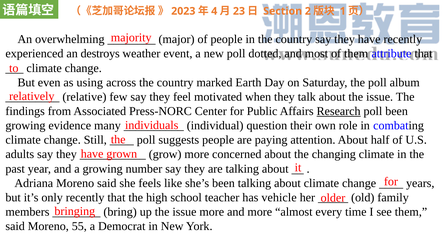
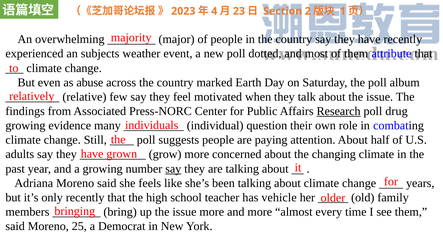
destroys: destroys -> subjects (100, 54)
using: using -> abuse (90, 83)
poll been: been -> drug (397, 111)
say underline: none -> present (173, 169)
55: 55 -> 25 (79, 226)
